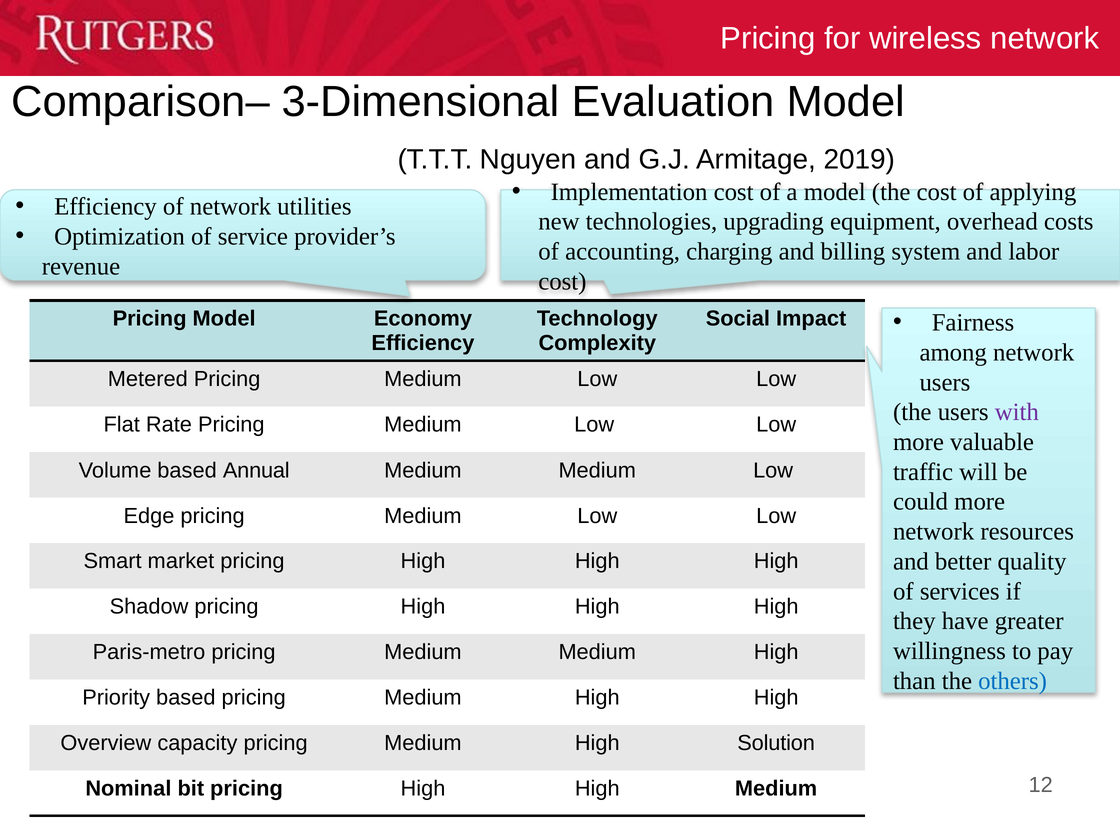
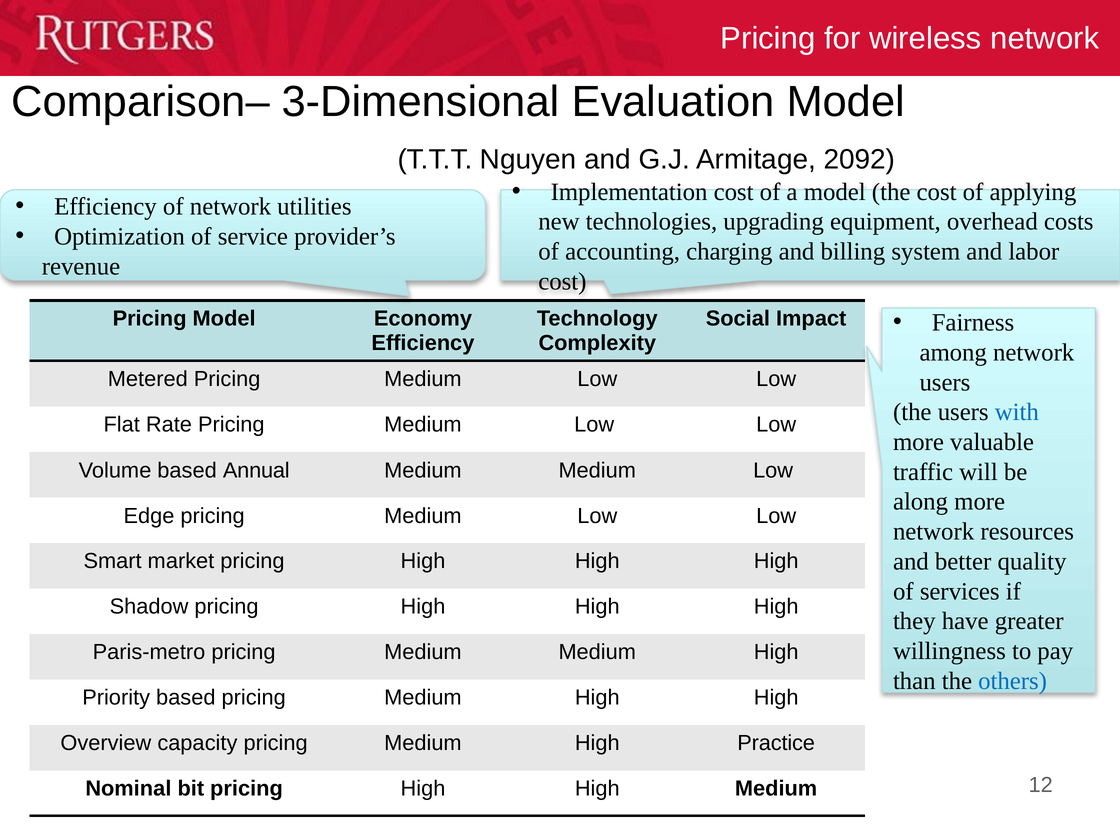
2019: 2019 -> 2092 (859, 159)
with colour: purple -> blue (1017, 412)
could: could -> along (921, 502)
Solution: Solution -> Practice (776, 743)
